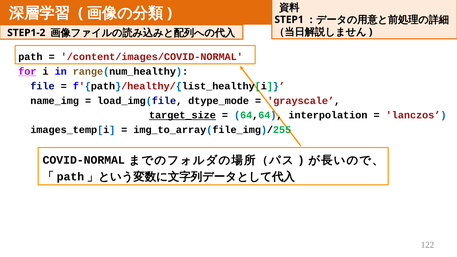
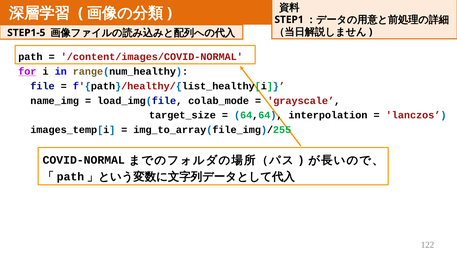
STEP1-2: STEP1-2 -> STEP1-5 (26, 33)
dtype_mode: dtype_mode -> colab_mode (219, 101)
target_size underline: present -> none (182, 115)
